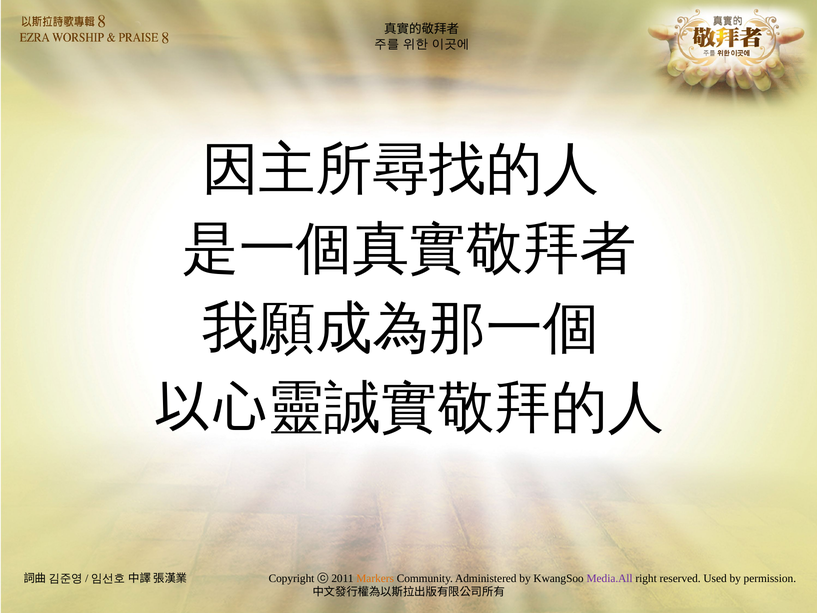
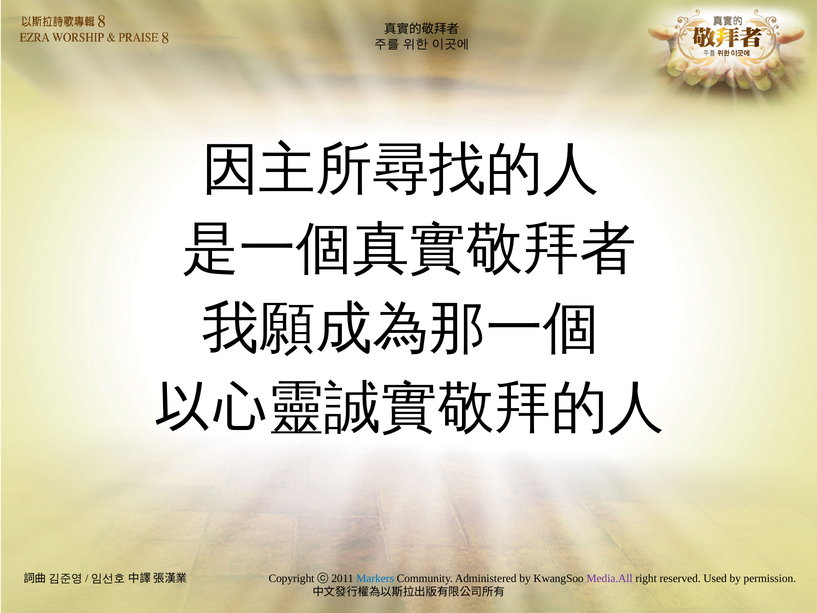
Markers colour: orange -> blue (375, 578)
